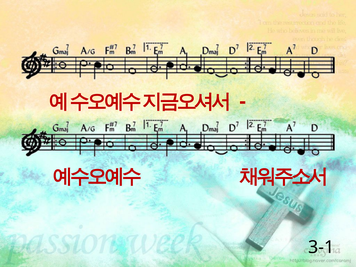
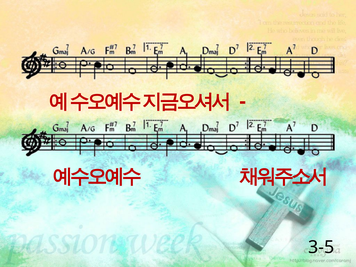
3-1: 3-1 -> 3-5 (321, 247)
